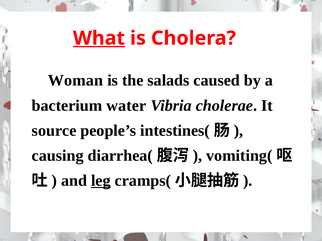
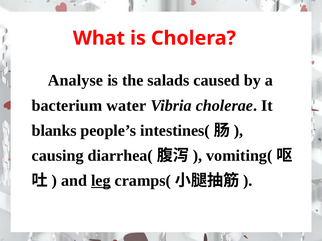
What underline: present -> none (99, 38)
Woman: Woman -> Analyse (75, 81)
source: source -> blanks (54, 131)
